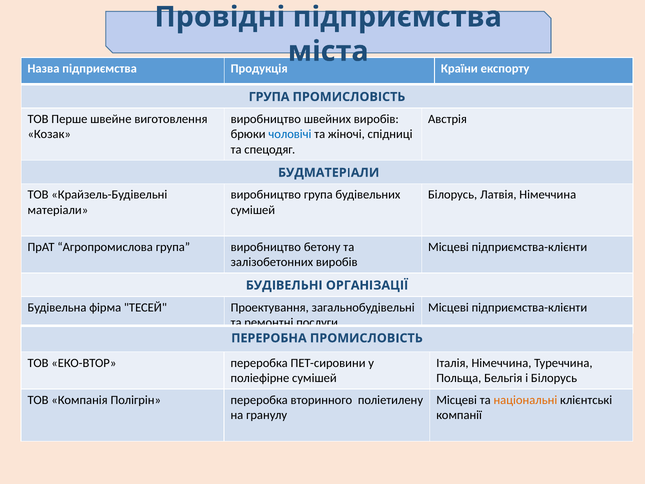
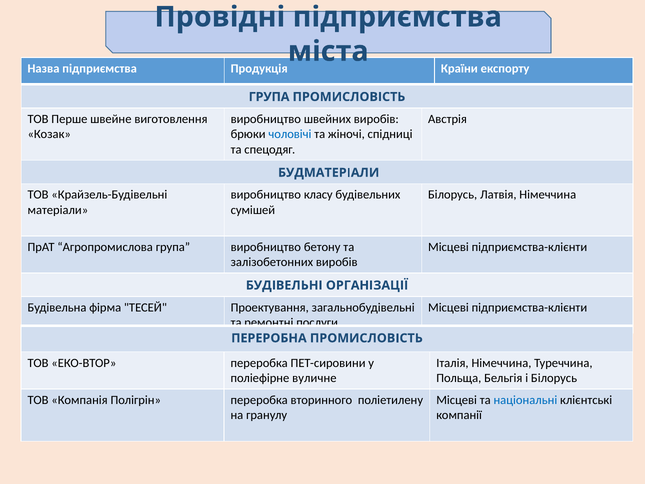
виробництво група: група -> класу (318, 195)
поліефірне сумішей: сумішей -> вуличне (314, 378)
національні colour: orange -> blue (525, 400)
